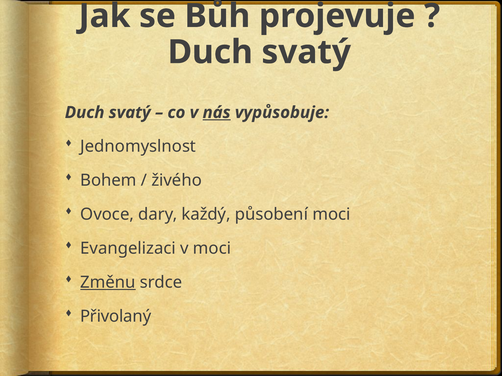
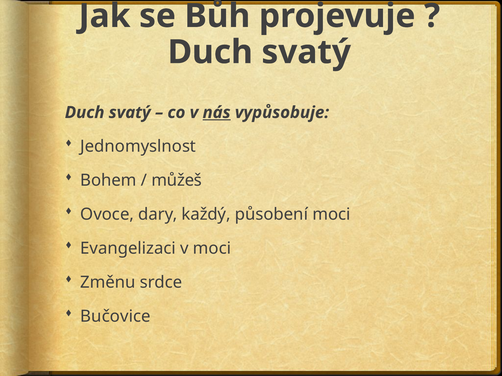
živého: živého -> můžeš (177, 181)
Změnu underline: present -> none (108, 283)
Přivolaný: Přivolaný -> Bučovice (116, 317)
